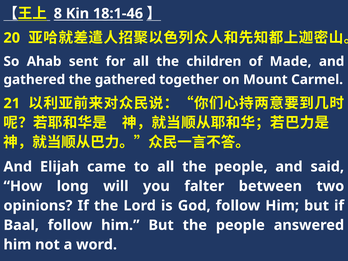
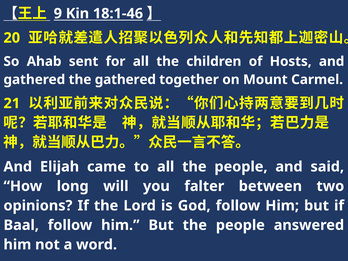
8: 8 -> 9 (58, 14)
Made: Made -> Hosts (291, 61)
